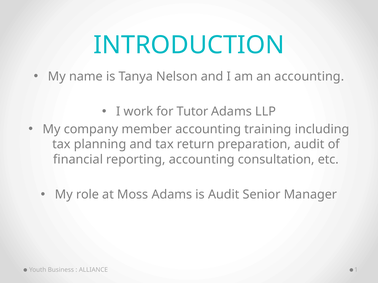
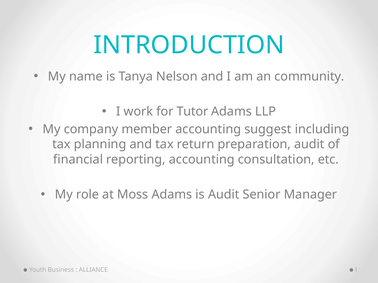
an accounting: accounting -> community (309, 76)
training: training -> suggest (268, 129)
